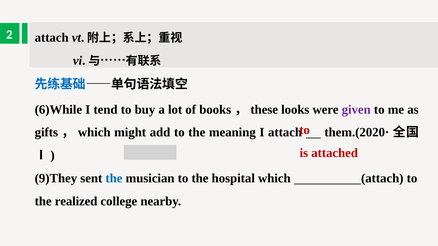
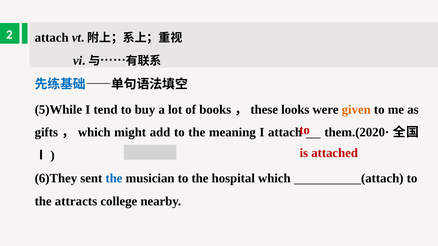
6)While: 6)While -> 5)While (58, 110)
given colour: purple -> orange (356, 110)
9)They: 9)They -> 6)They (56, 179)
realized: realized -> attracts (76, 202)
